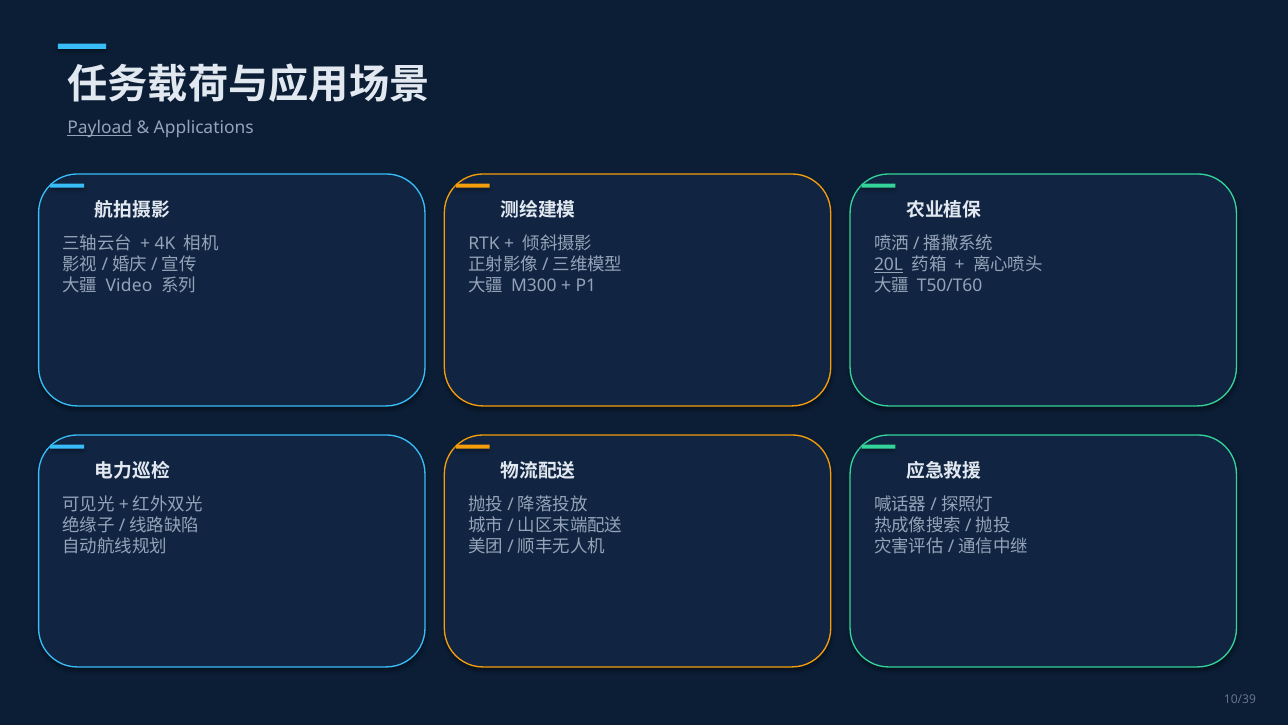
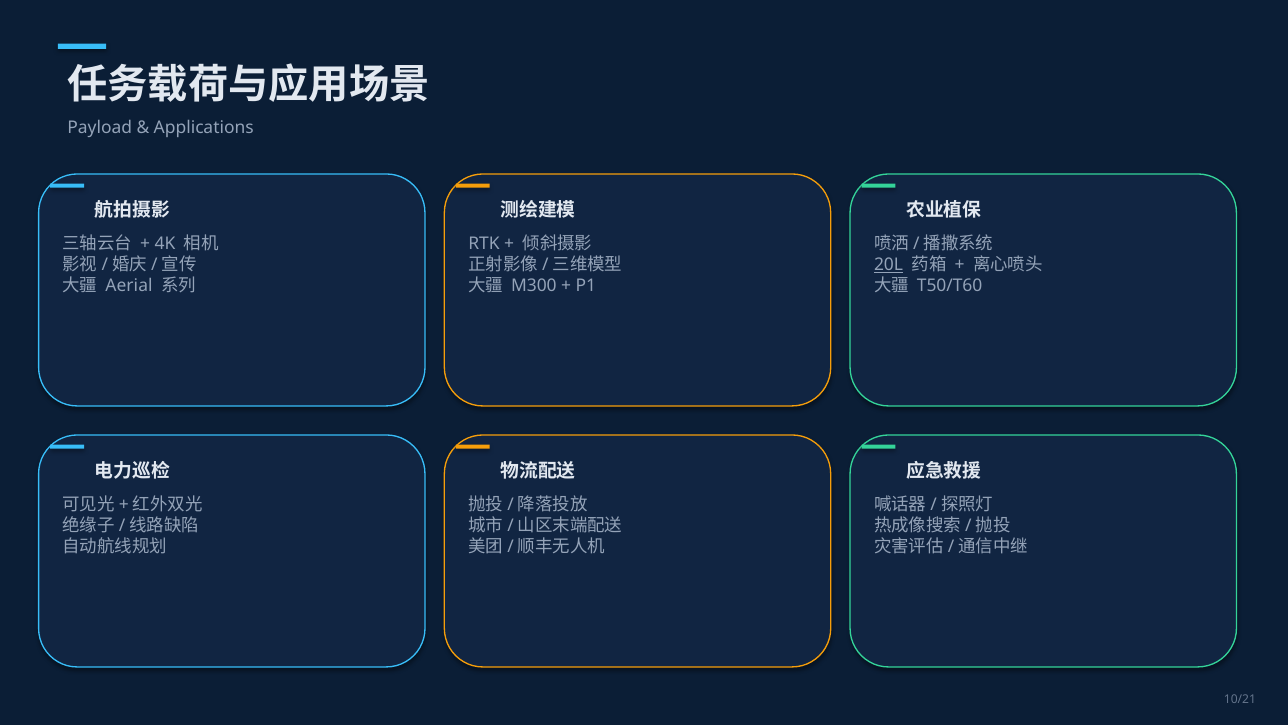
Payload underline: present -> none (100, 128)
Video: Video -> Aerial (129, 285)
10/39: 10/39 -> 10/21 (1240, 699)
